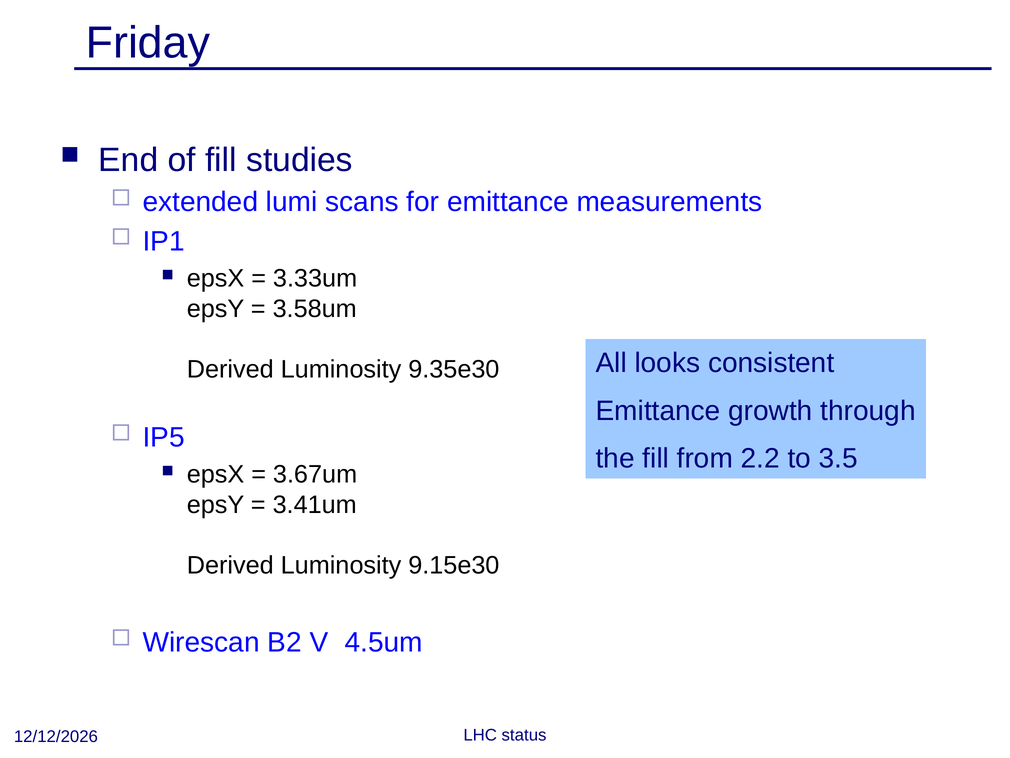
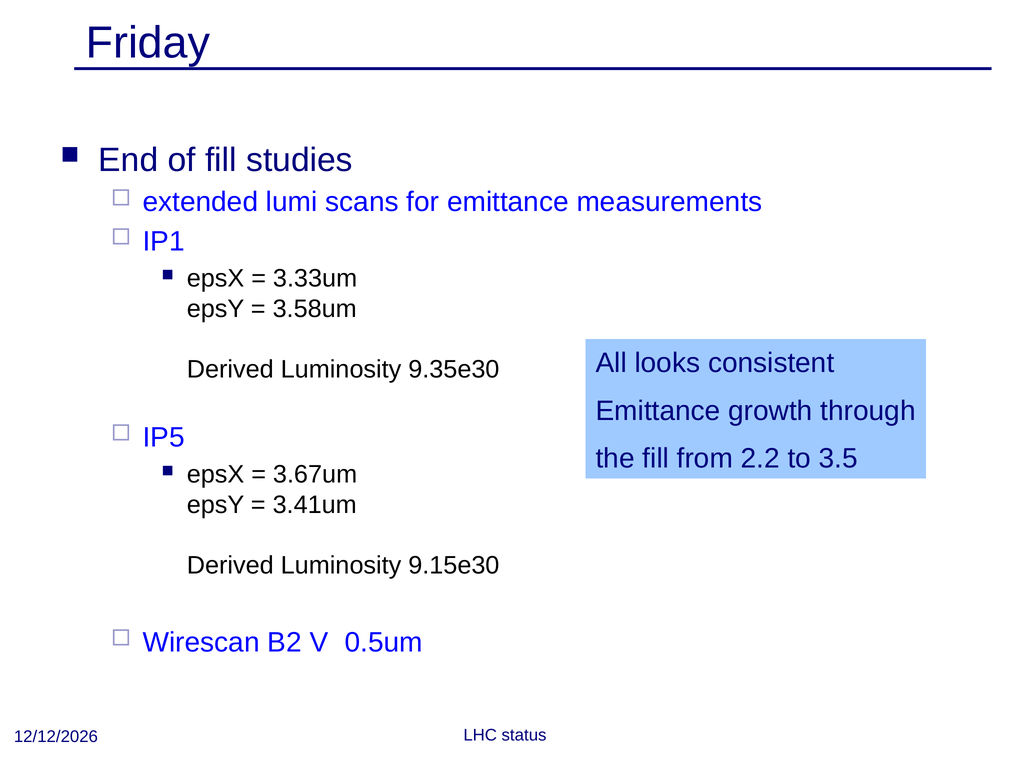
4.5um: 4.5um -> 0.5um (384, 642)
